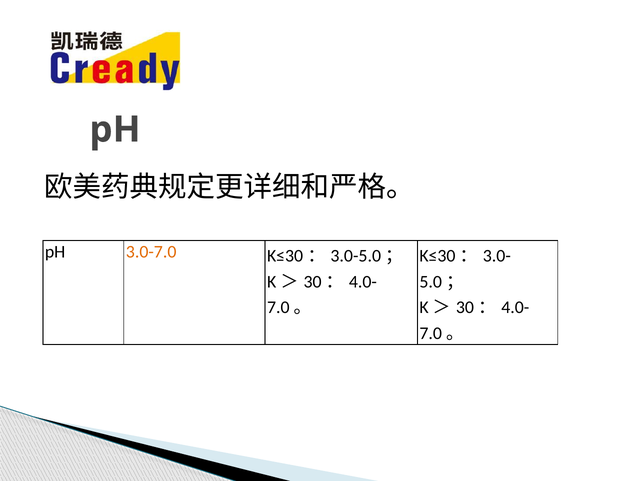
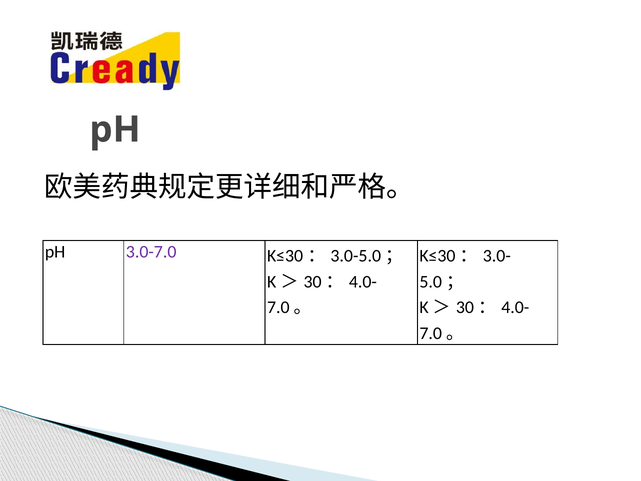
3.0-7.0 colour: orange -> purple (151, 252)
